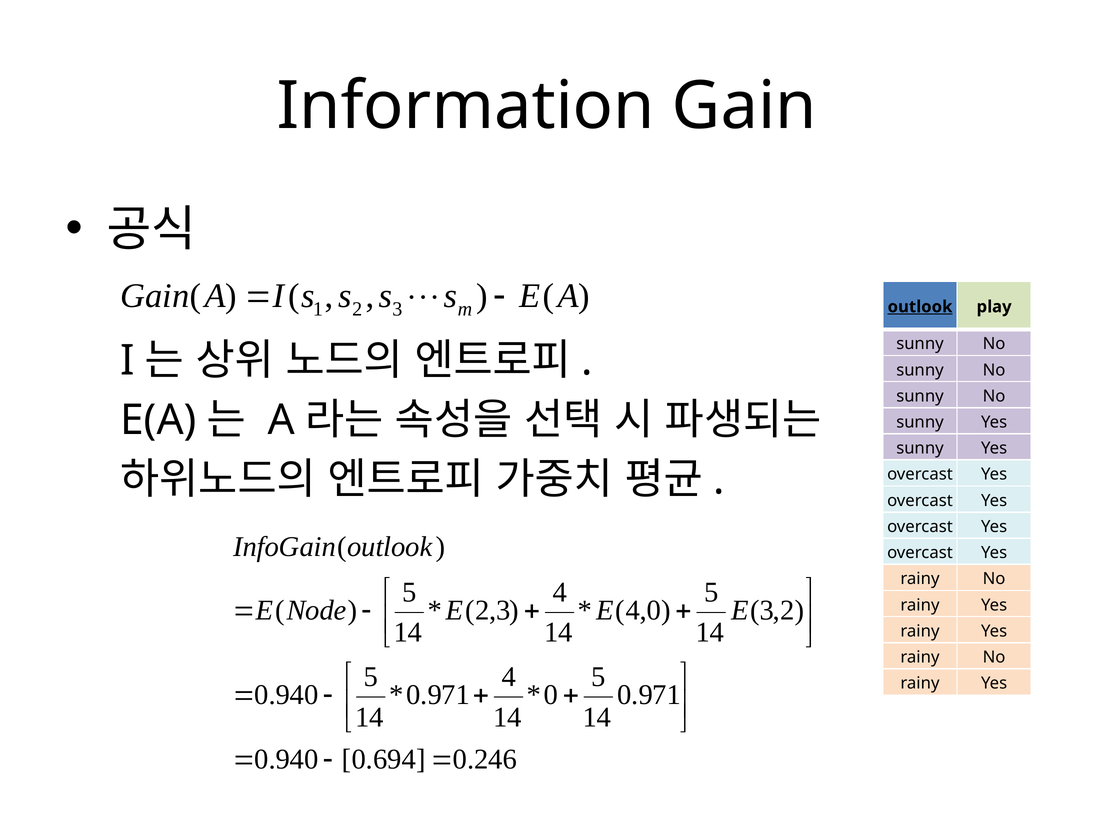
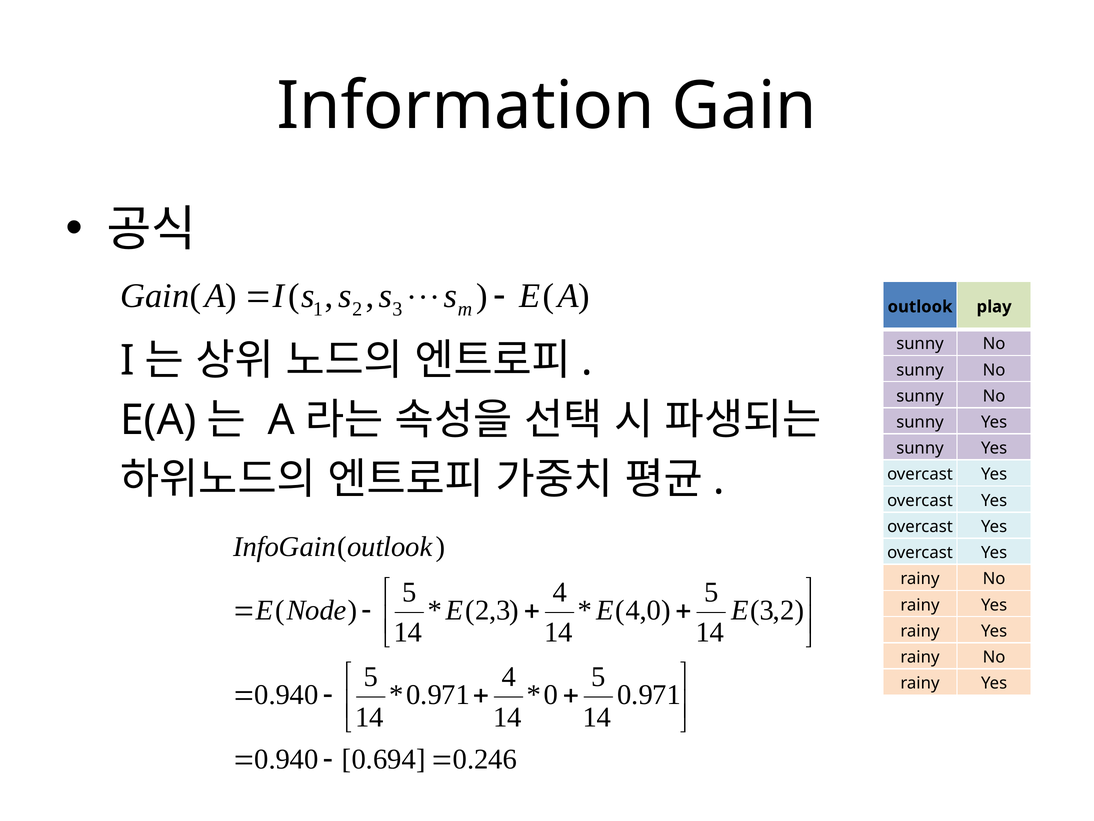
outlook underline: present -> none (920, 307)
